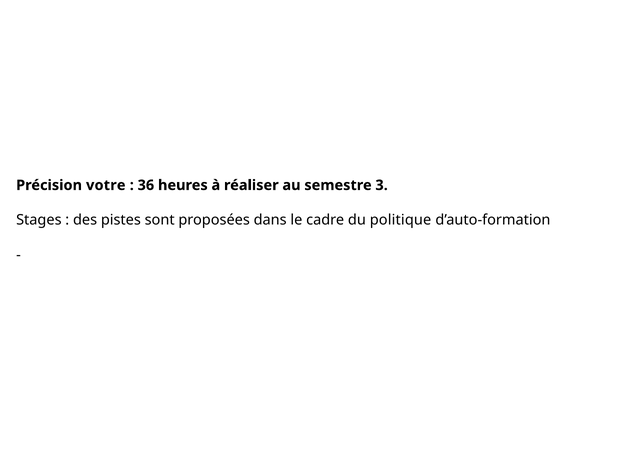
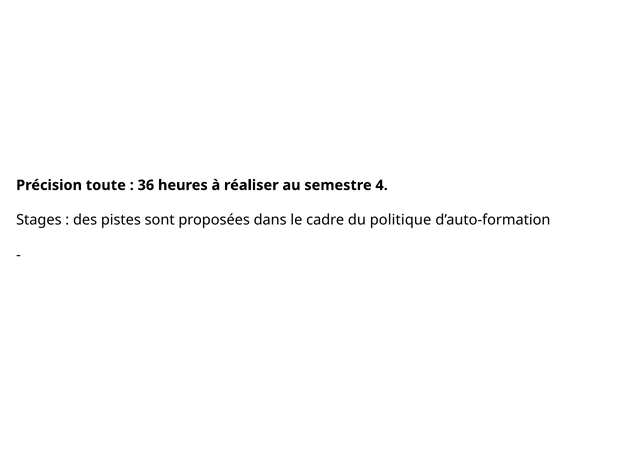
votre: votre -> toute (106, 185)
3: 3 -> 4 (382, 185)
